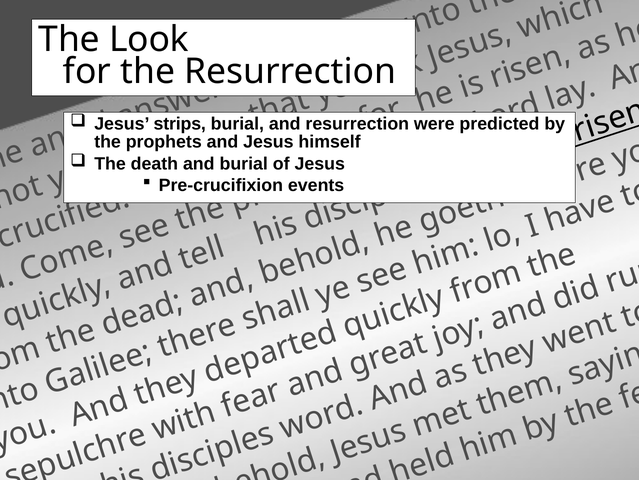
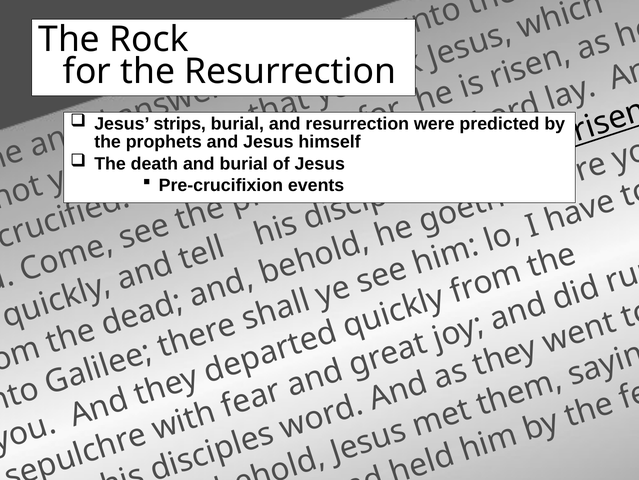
Look: Look -> Rock (149, 39)
